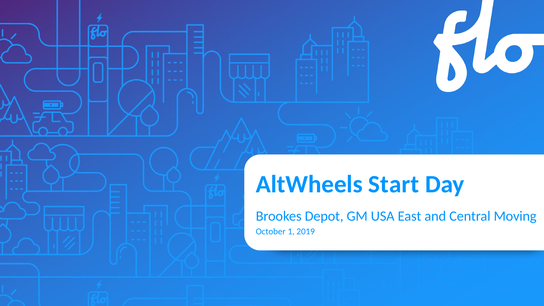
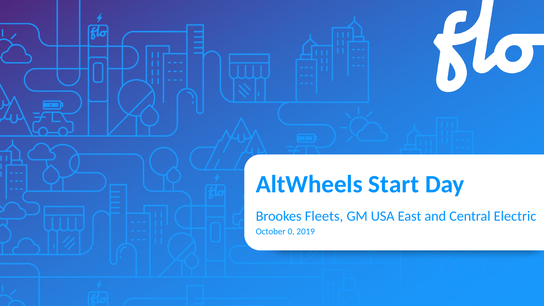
Depot: Depot -> Fleets (324, 216)
Moving: Moving -> Electric (515, 216)
1: 1 -> 0 (291, 232)
